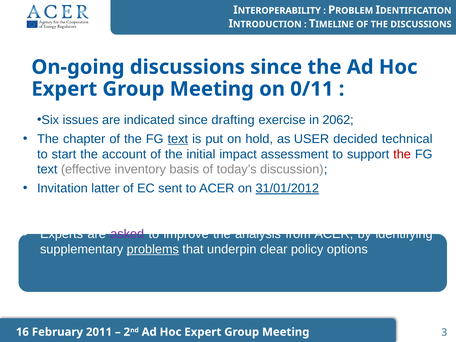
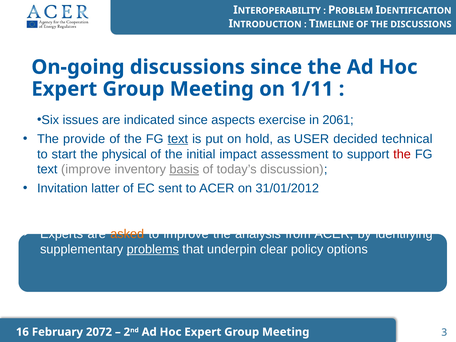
0/11: 0/11 -> 1/11 (312, 89)
drafting: drafting -> aspects (233, 120)
2062: 2062 -> 2061 (338, 120)
chapter: chapter -> provide (84, 139)
account: account -> physical (124, 154)
text effective: effective -> improve (86, 169)
basis underline: none -> present (184, 169)
31/01/2012 underline: present -> none (287, 188)
asked colour: purple -> orange (127, 234)
2011: 2011 -> 2072 (99, 332)
